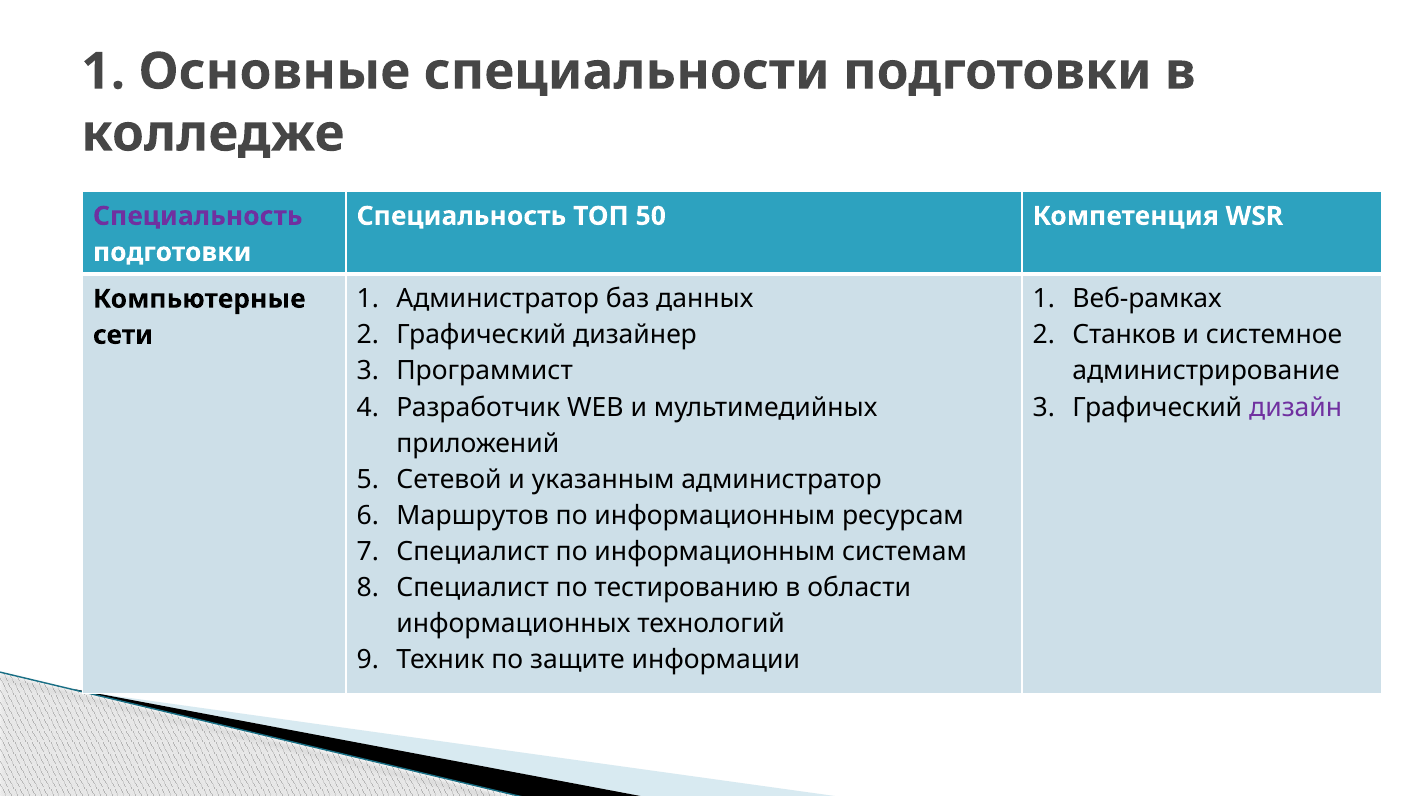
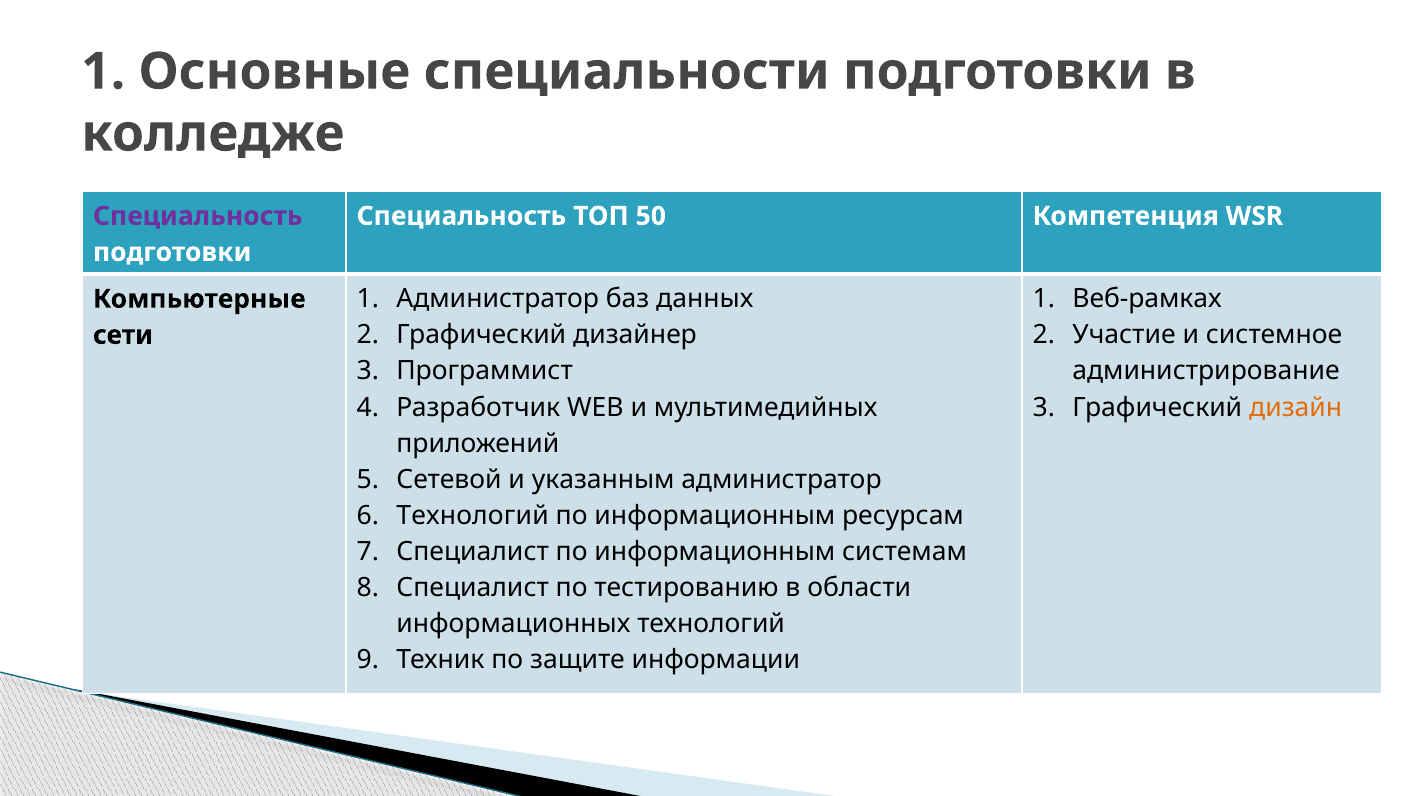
Станков: Станков -> Участие (1124, 335)
дизайн colour: purple -> orange (1296, 407)
Маршрутов: Маршрутов -> Технологий (473, 516)
